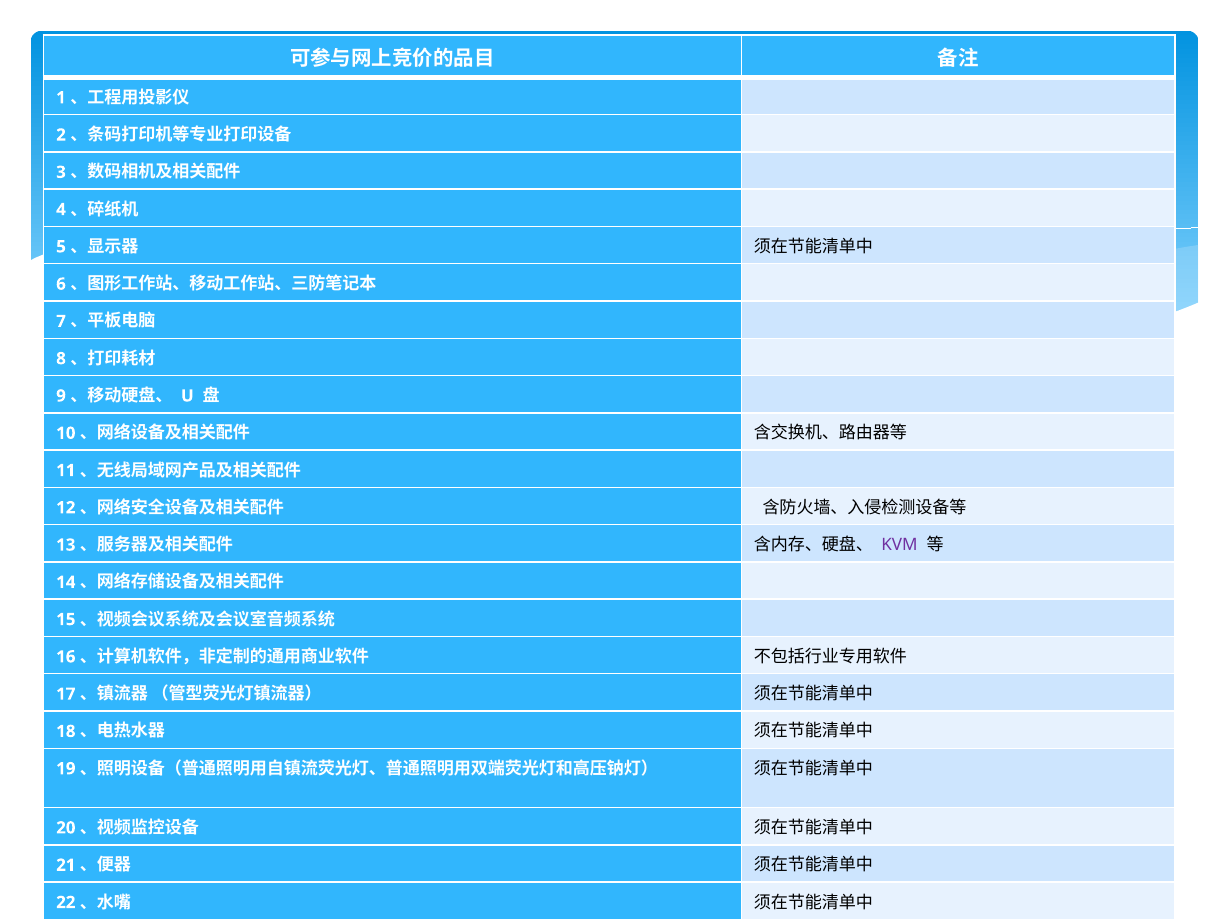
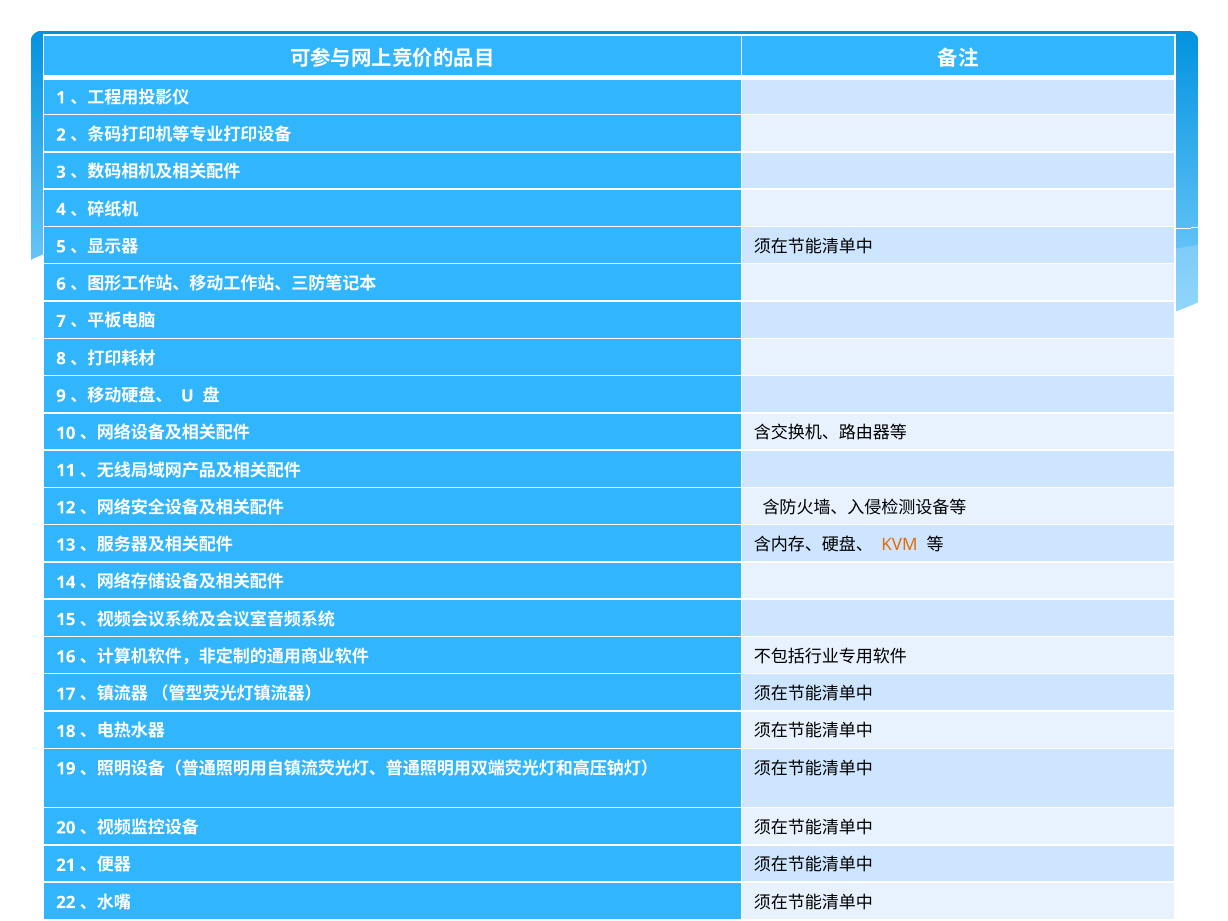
KVM colour: purple -> orange (900, 545)
